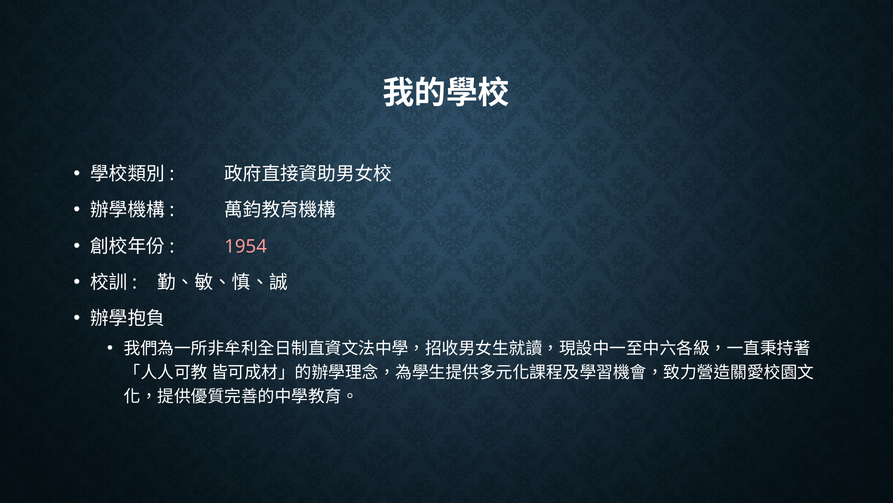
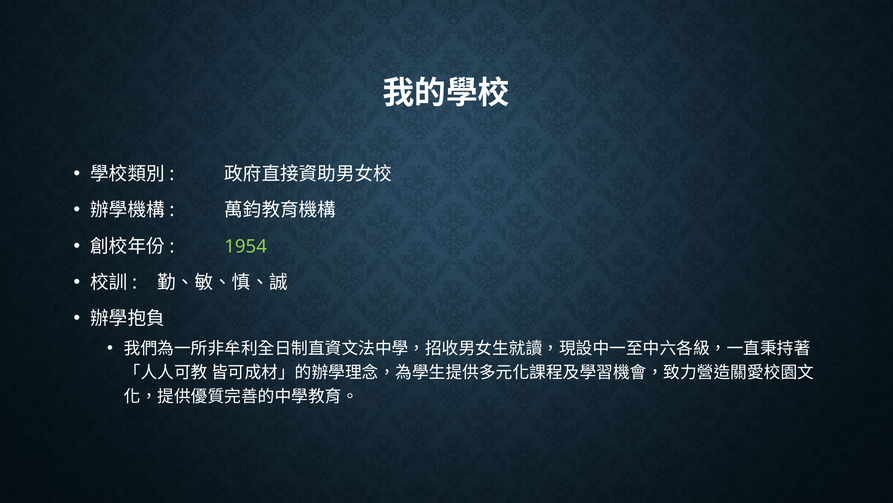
1954 colour: pink -> light green (246, 246)
